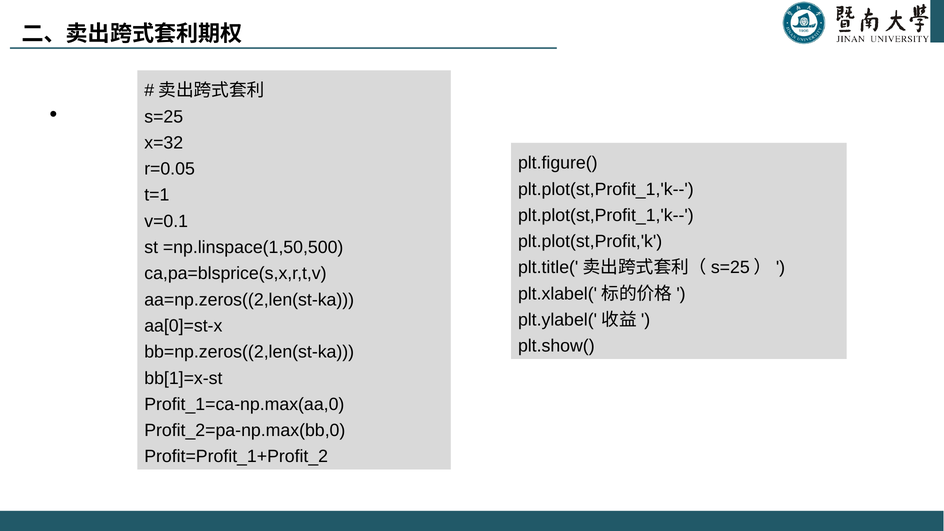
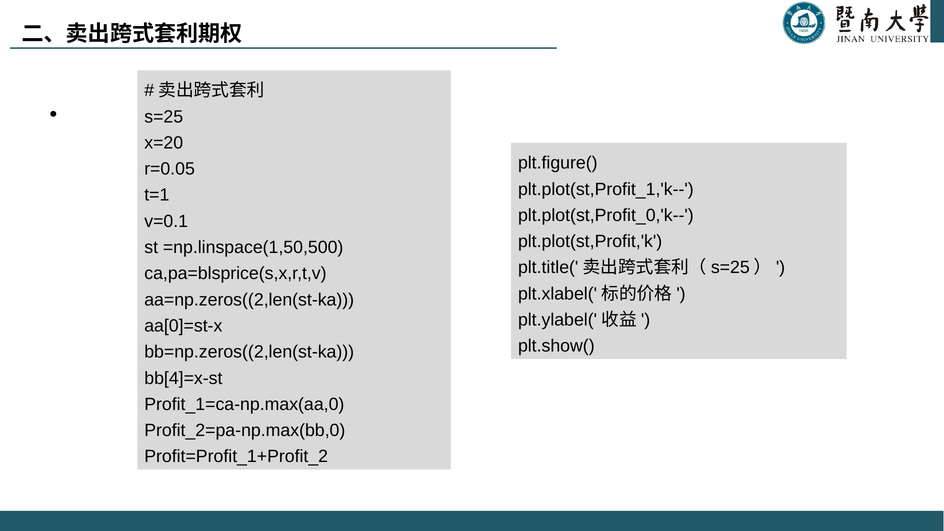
x=32: x=32 -> x=20 (164, 143)
plt.plot(st,Profit_1,'k--: plt.plot(st,Profit_1,'k-- -> plt.plot(st,Profit_0,'k-- (606, 215)
bb[1]=x-st: bb[1]=x-st -> bb[4]=x-st (183, 378)
